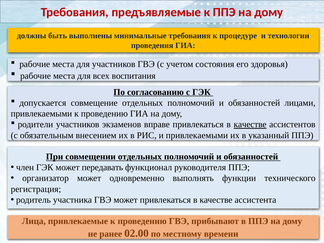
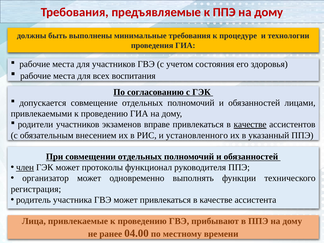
и привлекаемыми: привлекаемыми -> установленного (197, 135)
член underline: none -> present (25, 167)
передавать: передавать -> протоколы (102, 167)
02.00: 02.00 -> 04.00 (137, 233)
